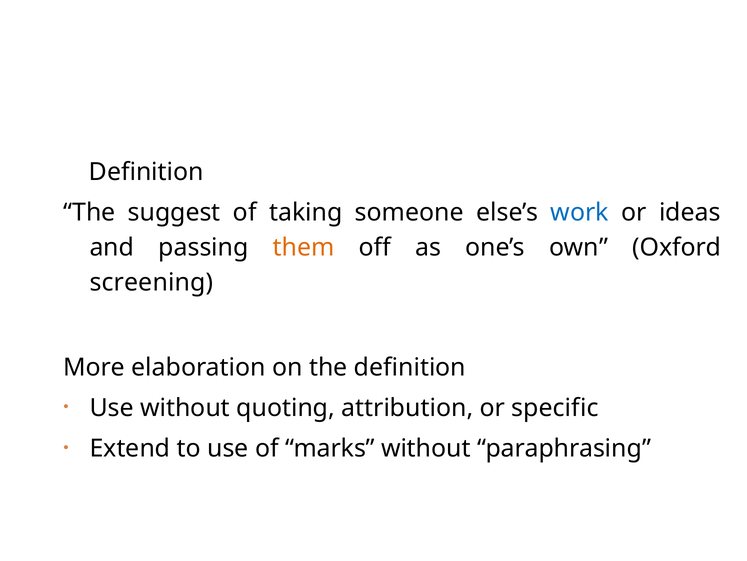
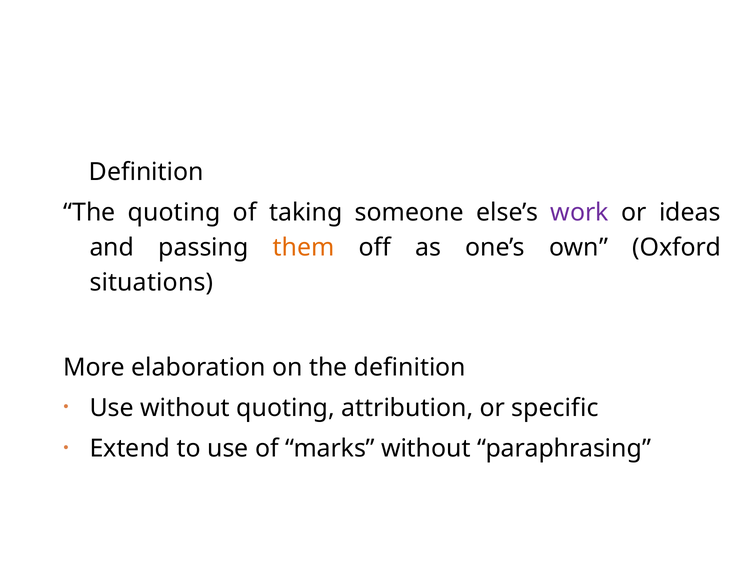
The suggest: suggest -> quoting (174, 212)
work colour: blue -> purple (580, 212)
screening: screening -> situations (151, 282)
